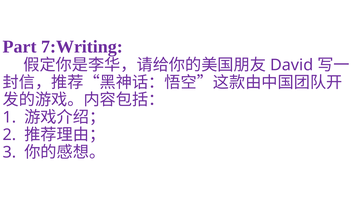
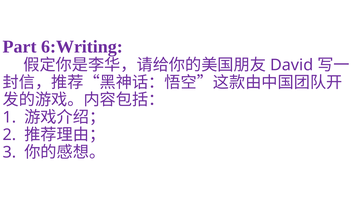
7:Writing: 7:Writing -> 6:Writing (82, 47)
